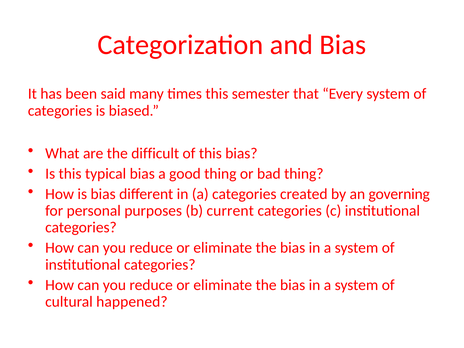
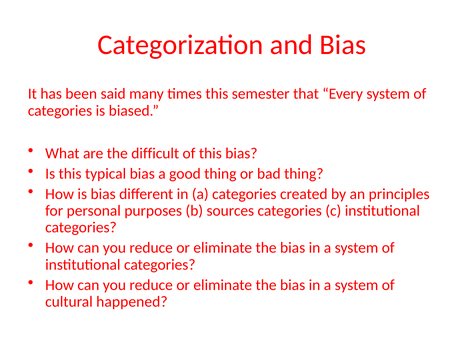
governing: governing -> principles (399, 194)
current: current -> sources (230, 211)
